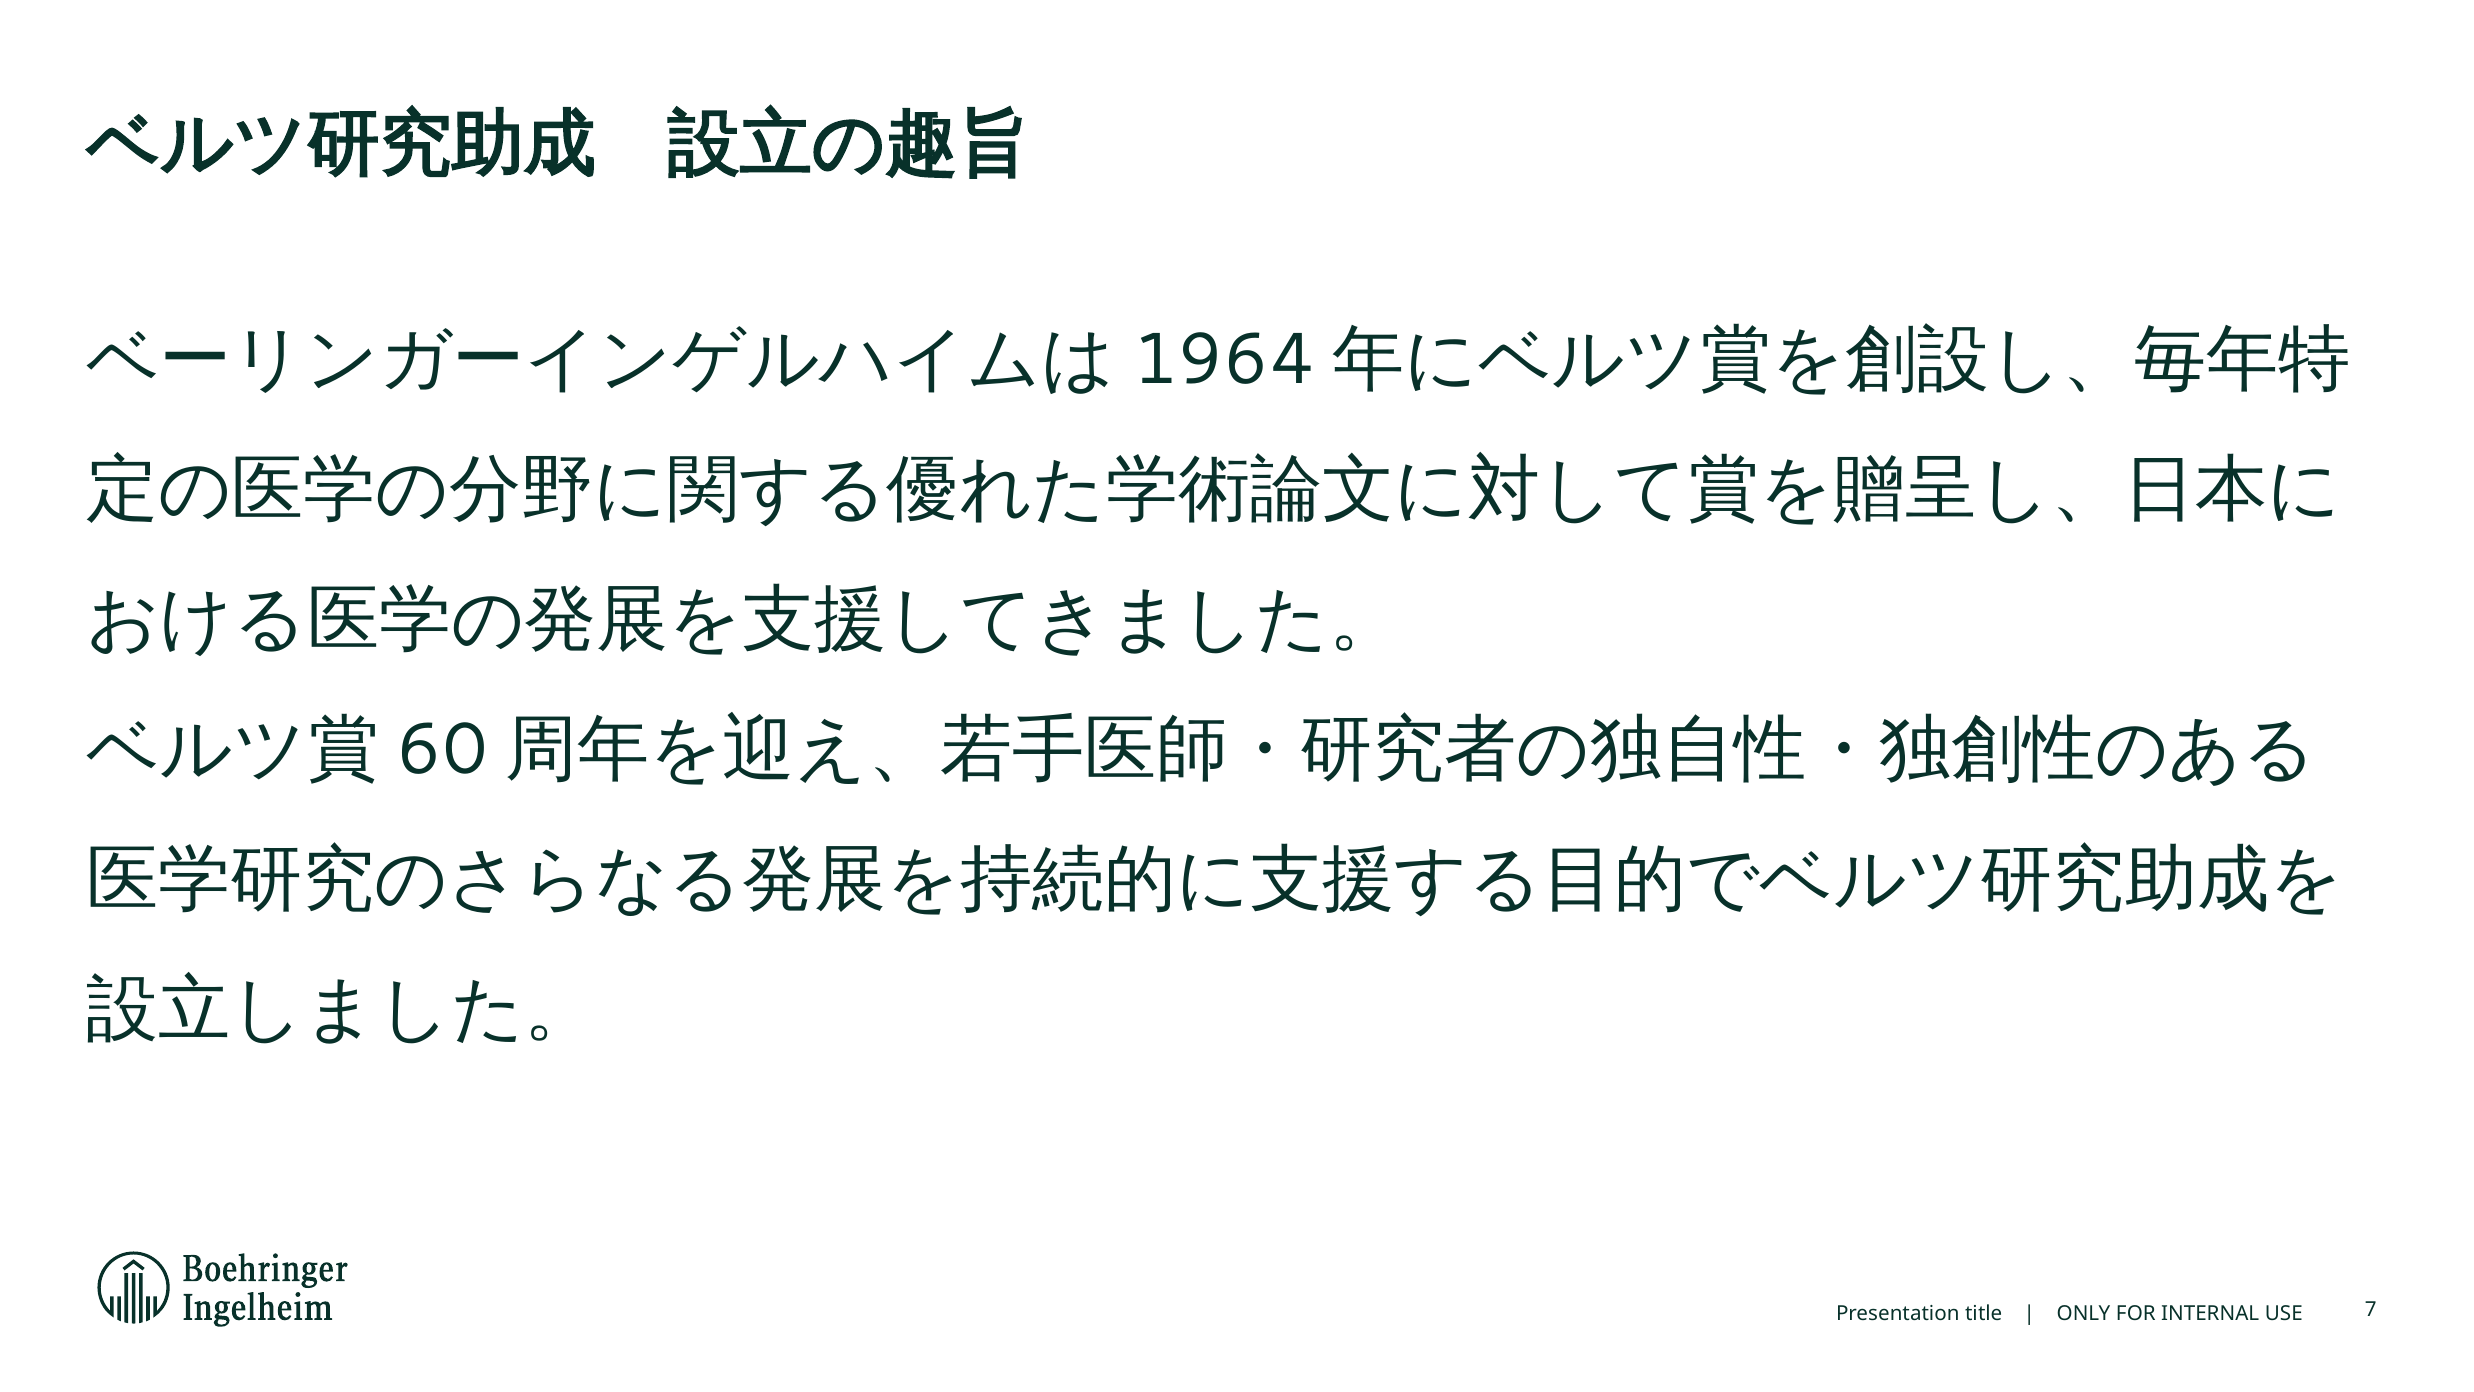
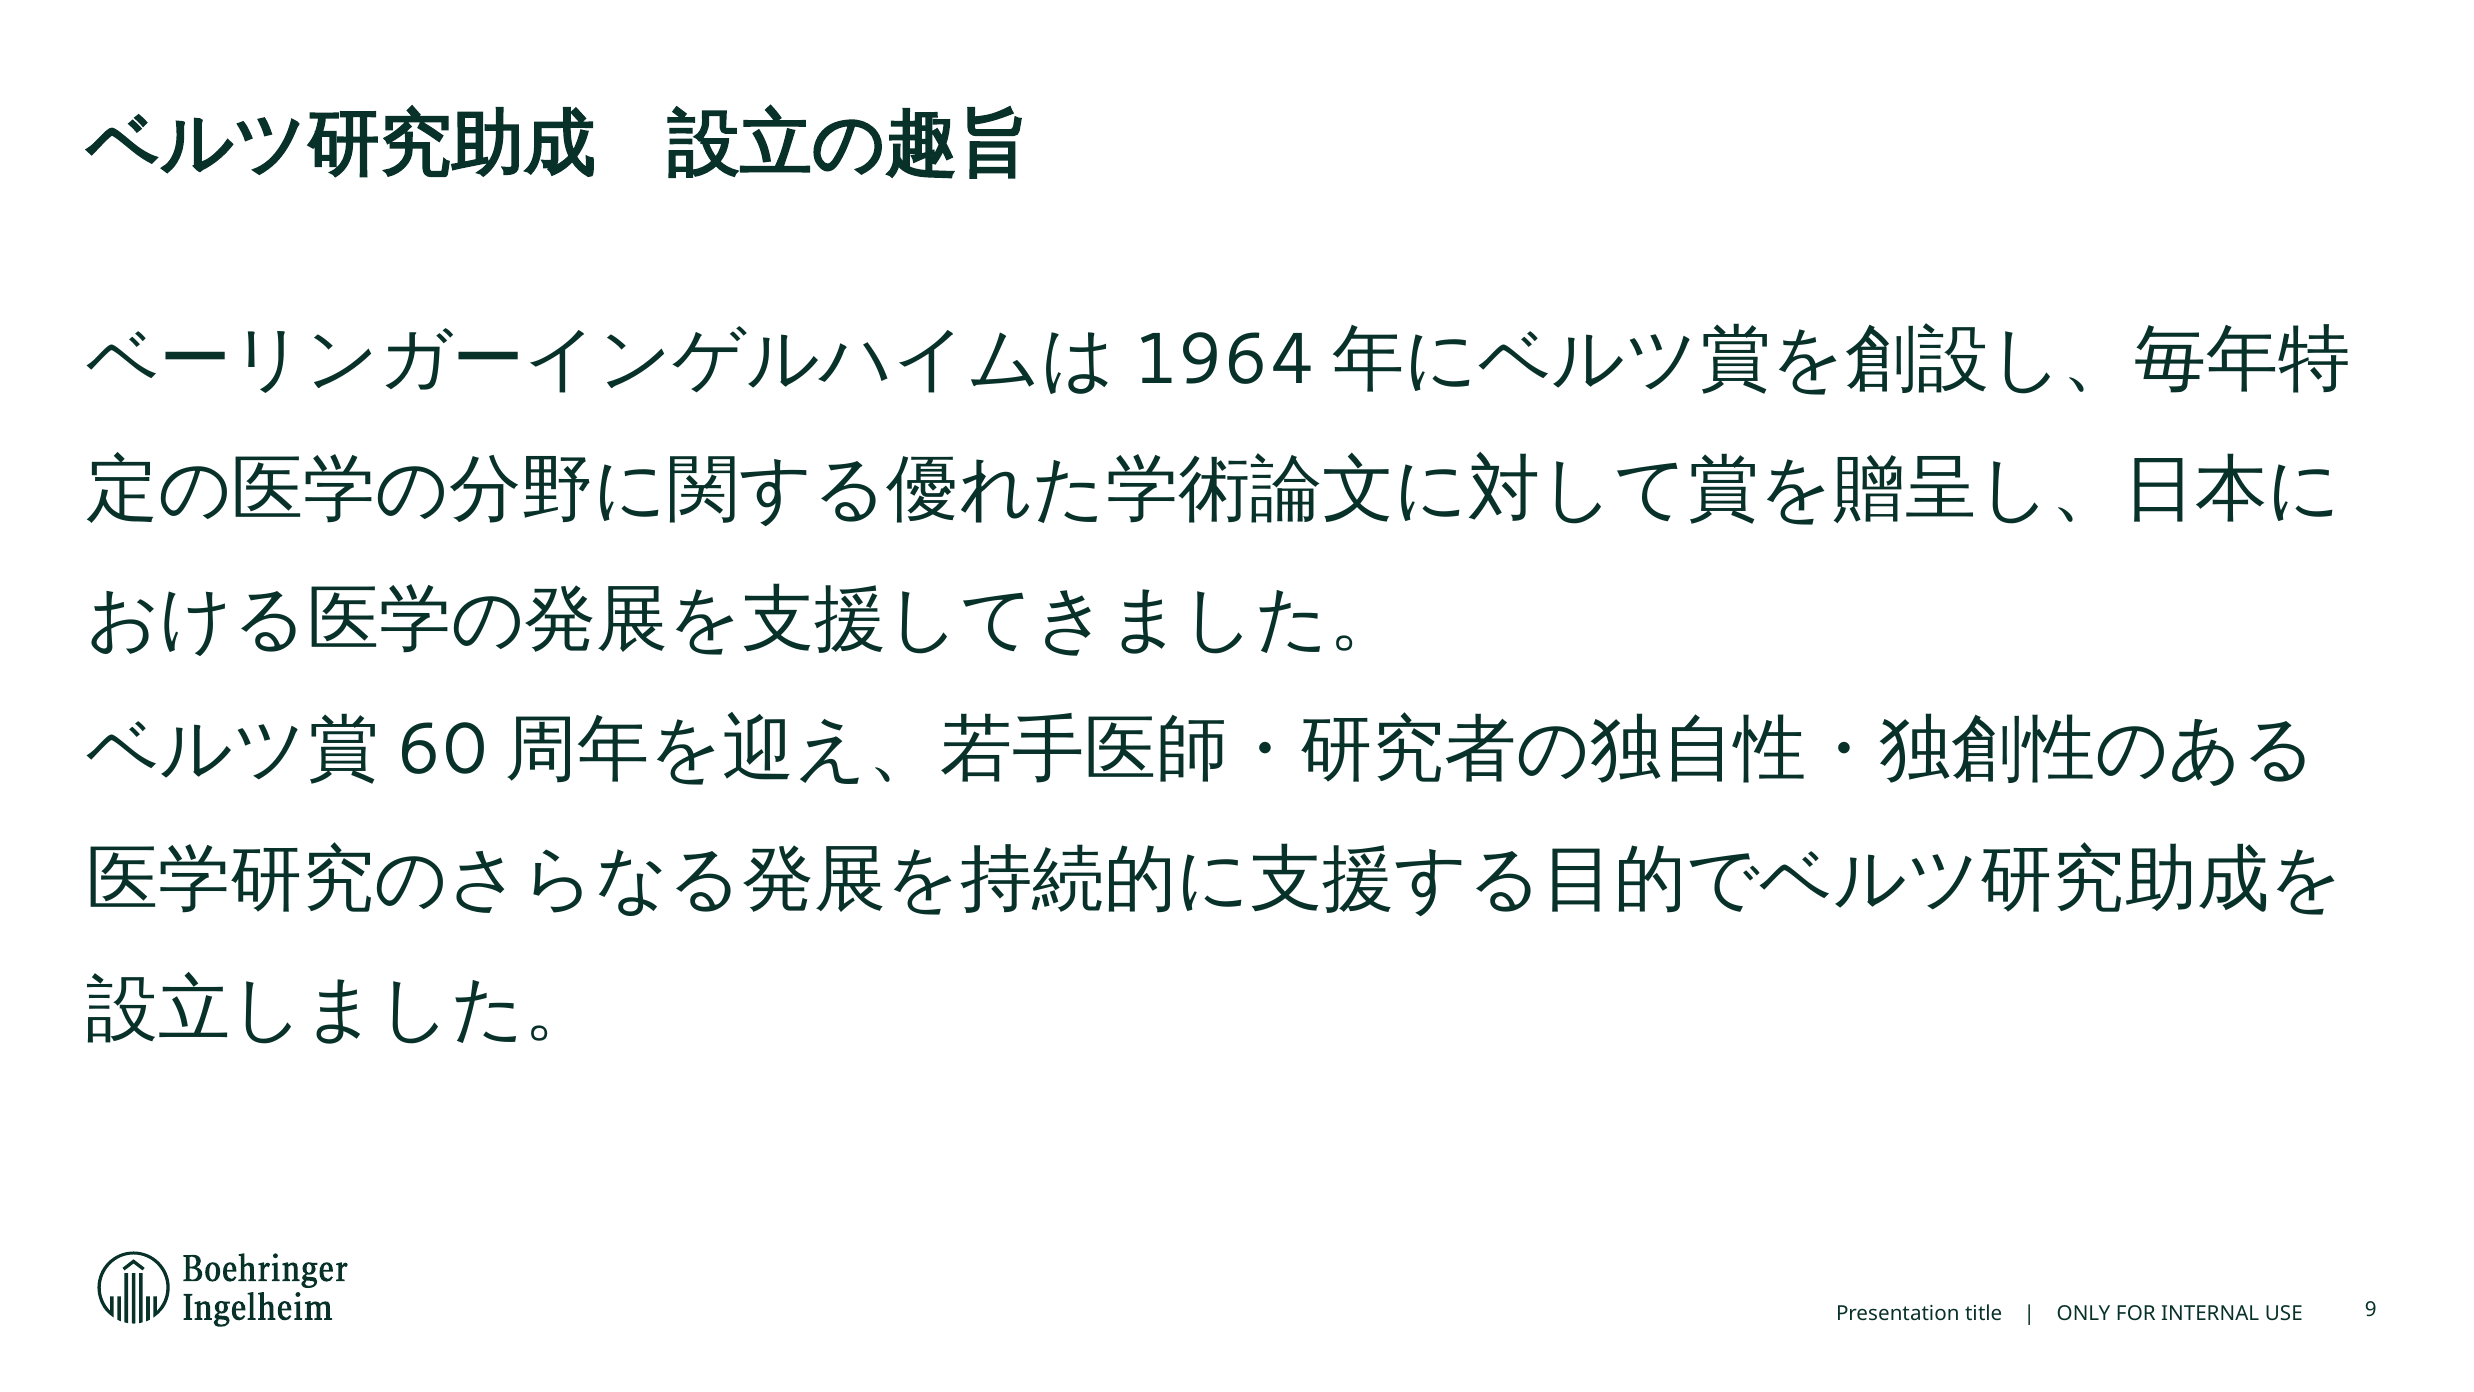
7: 7 -> 9 (2371, 1310)
